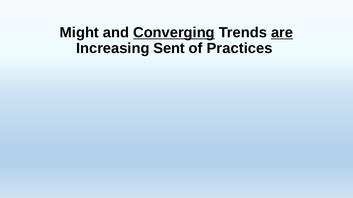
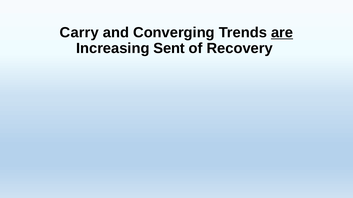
Might: Might -> Carry (79, 33)
Converging underline: present -> none (174, 33)
Practices: Practices -> Recovery (240, 48)
